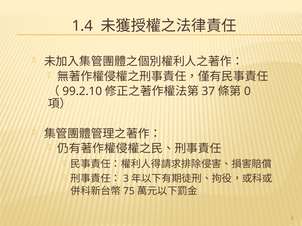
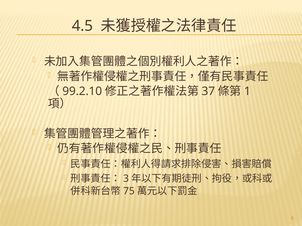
1.4: 1.4 -> 4.5 (82, 26)
0: 0 -> 1 (247, 92)
